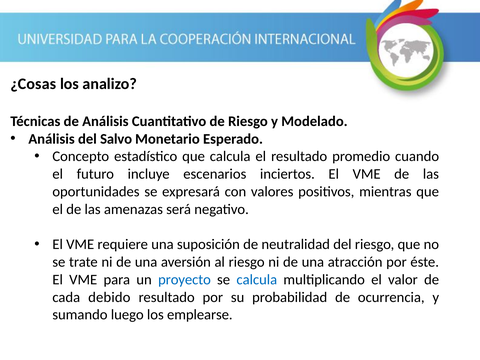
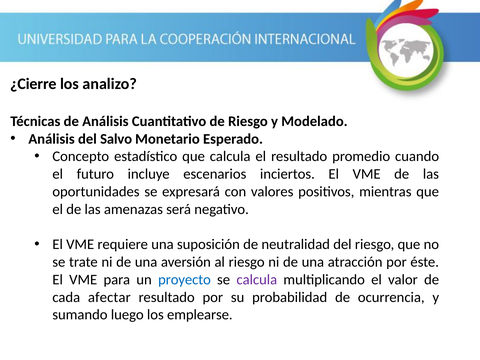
¿Cosas: ¿Cosas -> ¿Cierre (33, 84)
calcula colour: blue -> purple (257, 280)
debido: debido -> afectar (109, 297)
